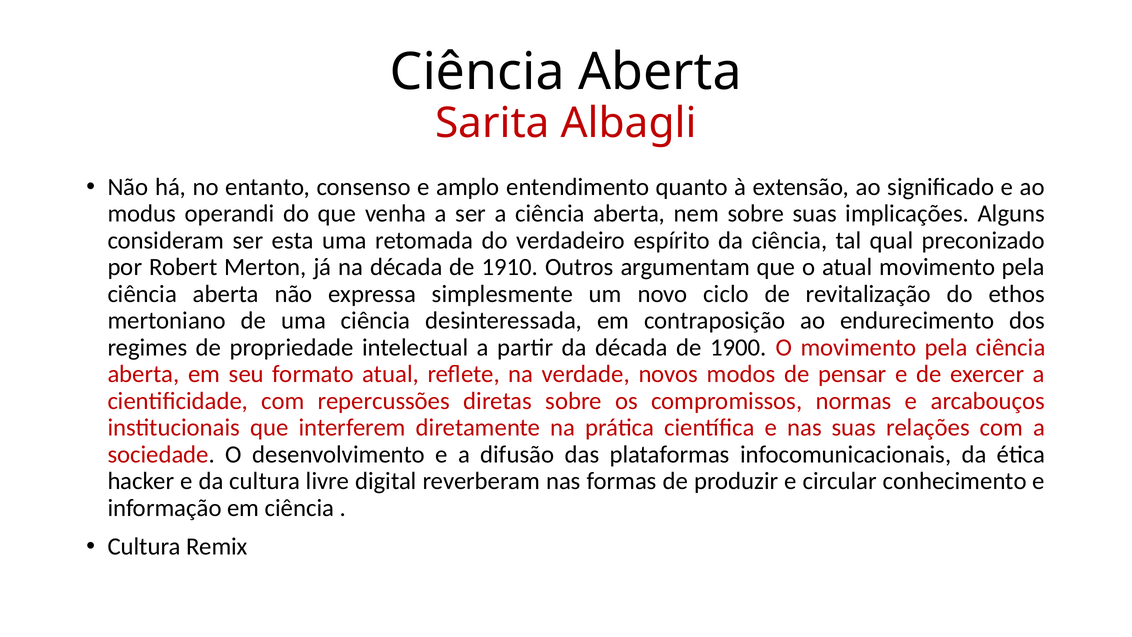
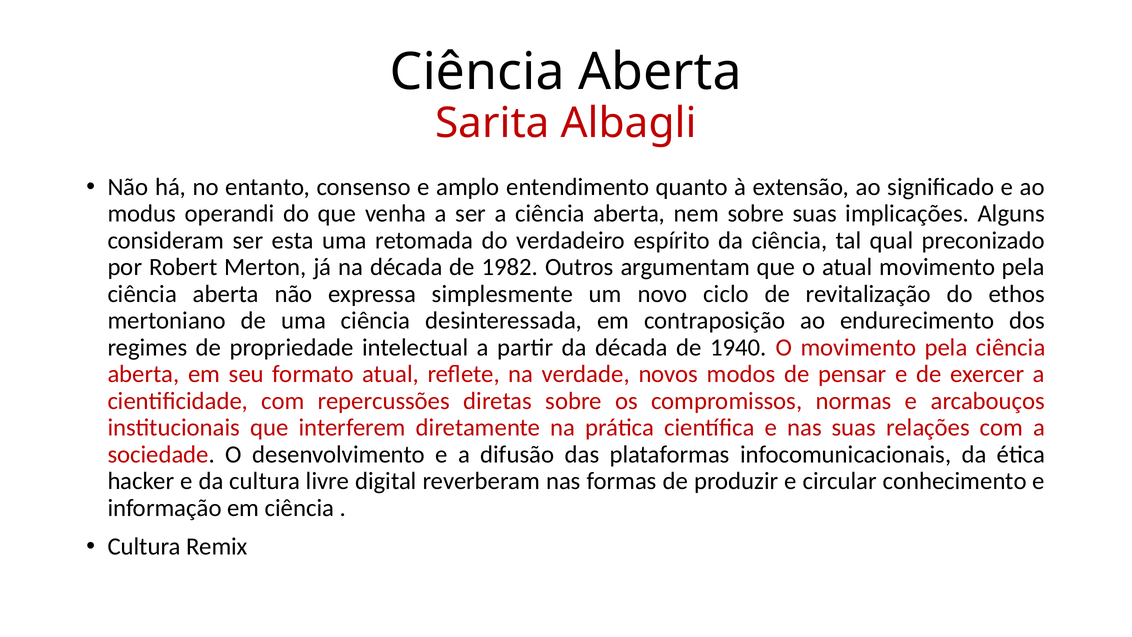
1910: 1910 -> 1982 (510, 267)
1900: 1900 -> 1940 (738, 347)
